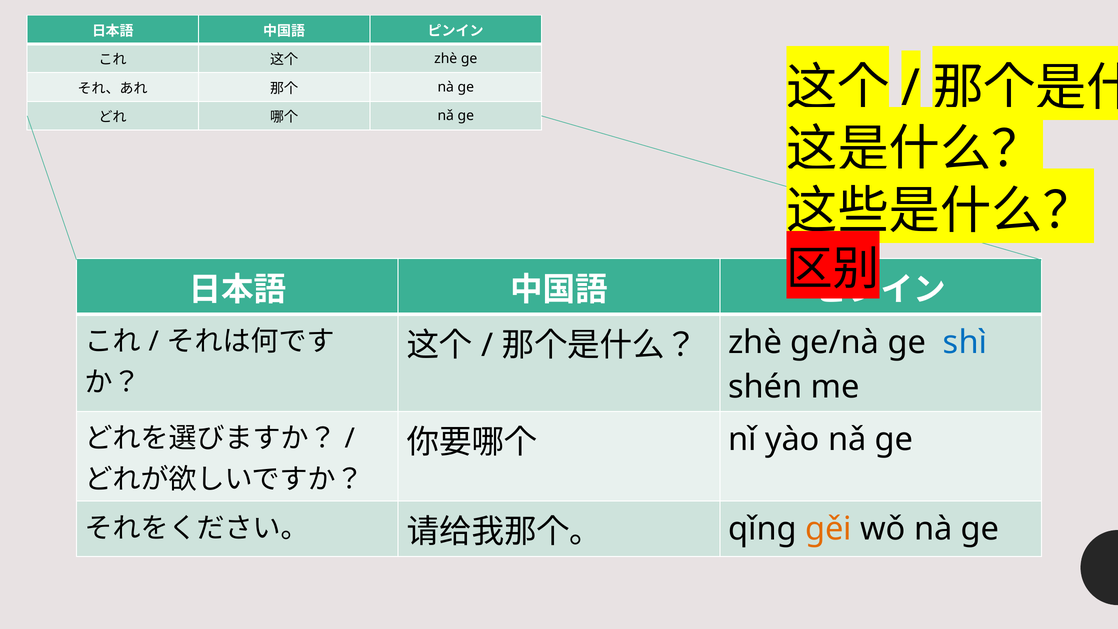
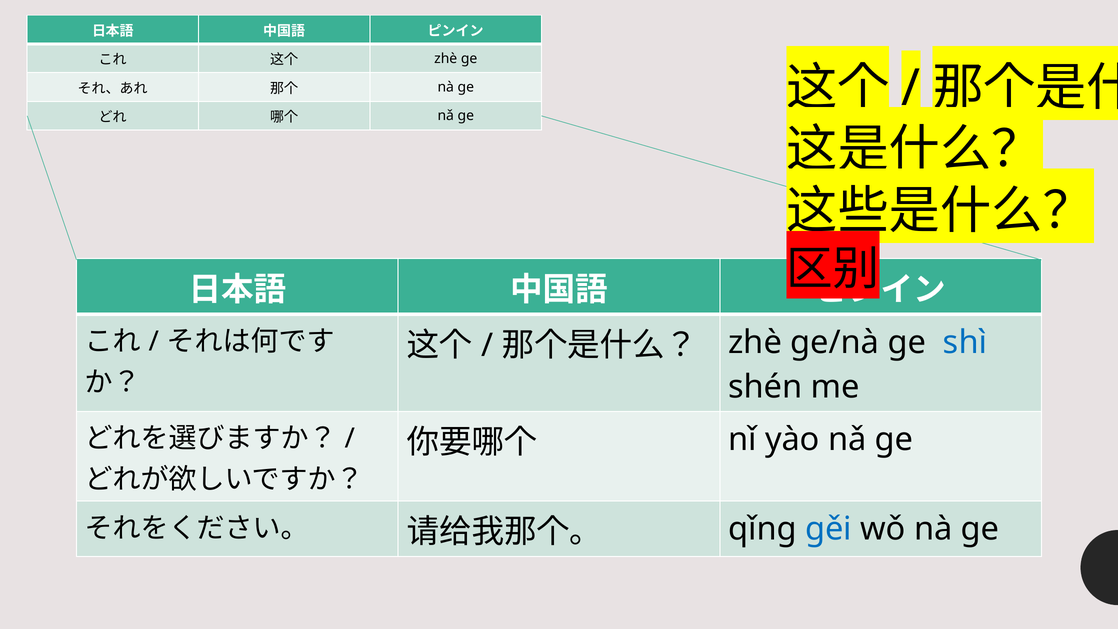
gěi colour: orange -> blue (829, 529)
